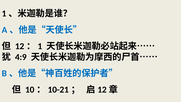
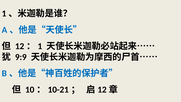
4:9: 4:9 -> 9:9 (21, 57)
